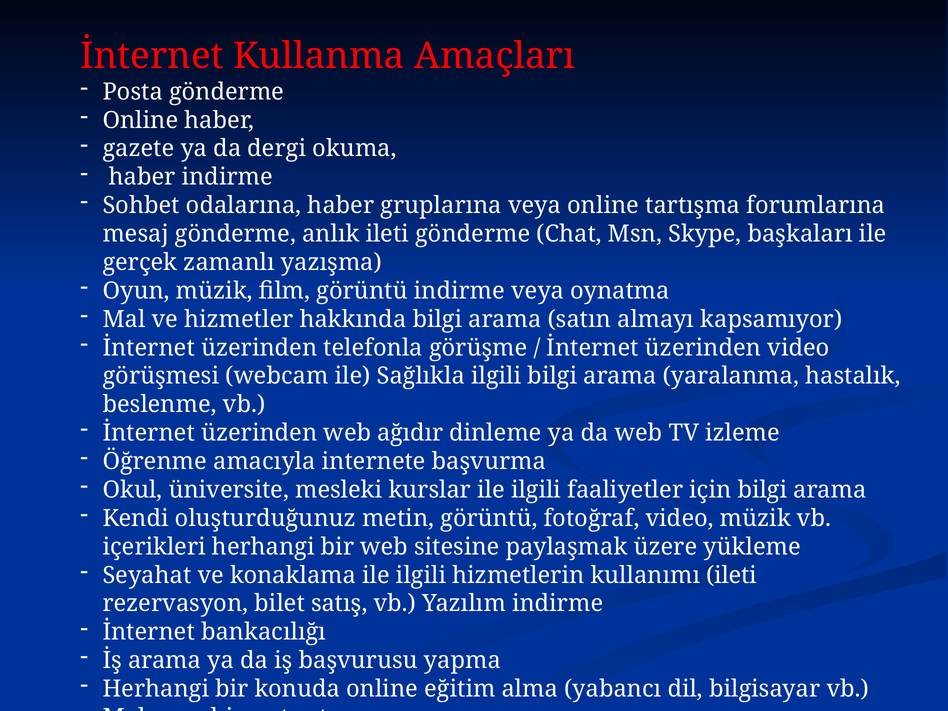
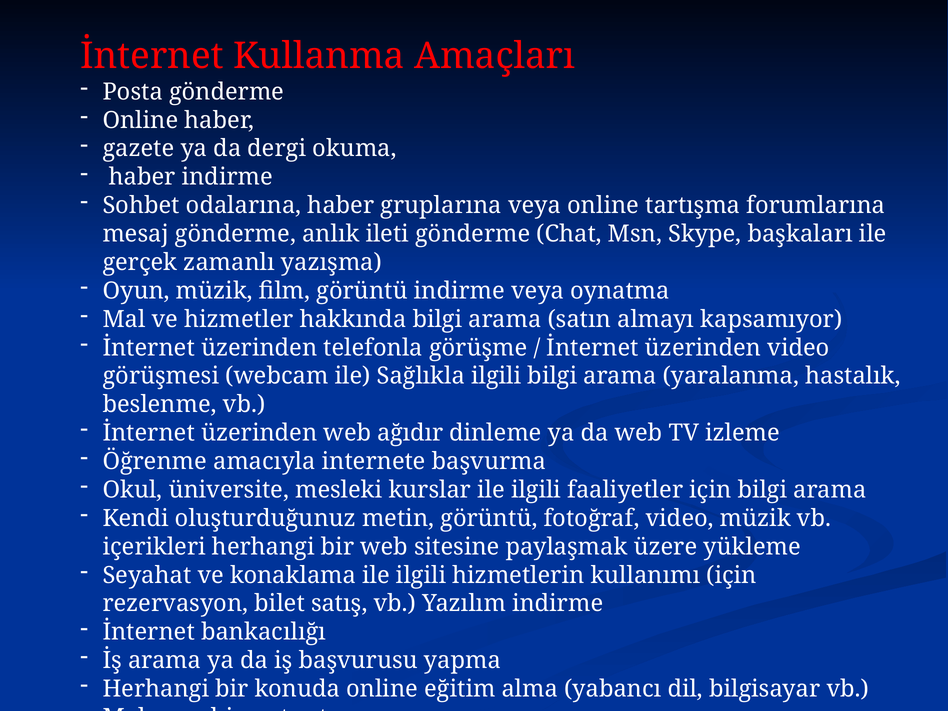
kullanımı ileti: ileti -> için (731, 575)
